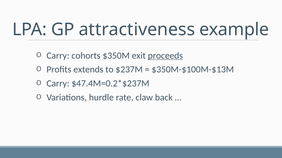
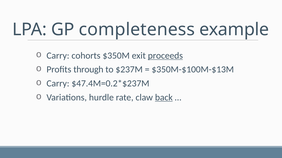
attractiveness: attractiveness -> completeness (137, 30)
extends: extends -> through (88, 70)
back underline: none -> present (164, 98)
